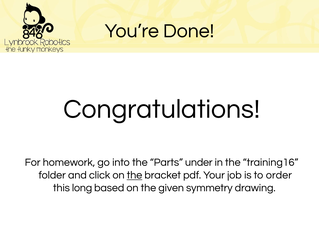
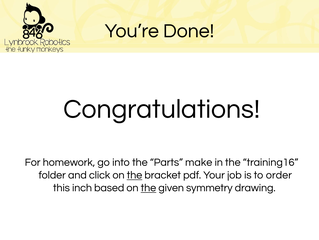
under: under -> make (199, 162)
long: long -> inch (82, 187)
the underline: none -> present (148, 187)
